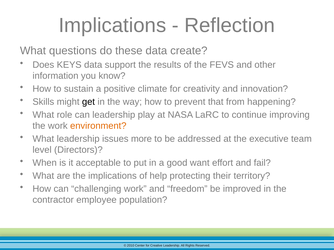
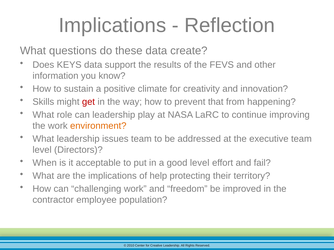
get colour: black -> red (88, 102)
issues more: more -> team (141, 139)
good want: want -> level (200, 163)
